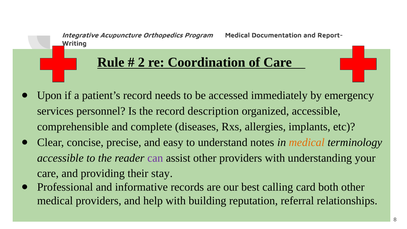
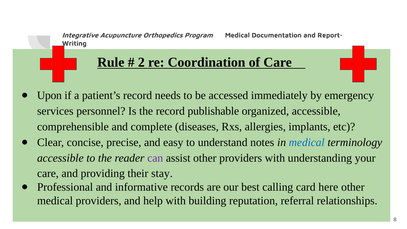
description: description -> publishable (213, 111)
medical colour: orange -> blue (307, 142)
both: both -> here (328, 187)
